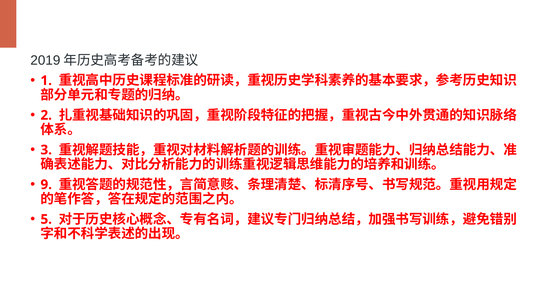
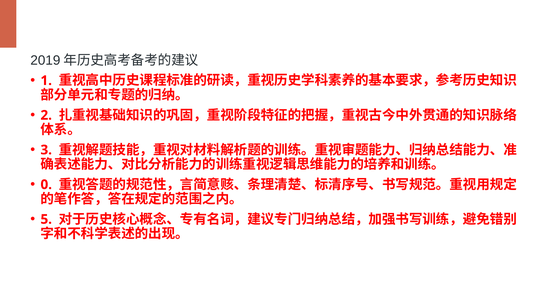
9: 9 -> 0 (46, 185)
